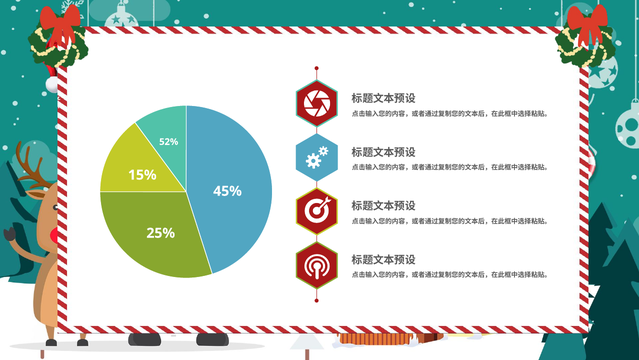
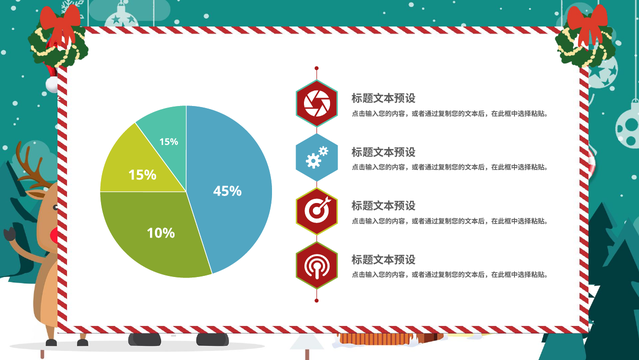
52%: 52% -> 15% (169, 142)
25%: 25% -> 10% (161, 233)
